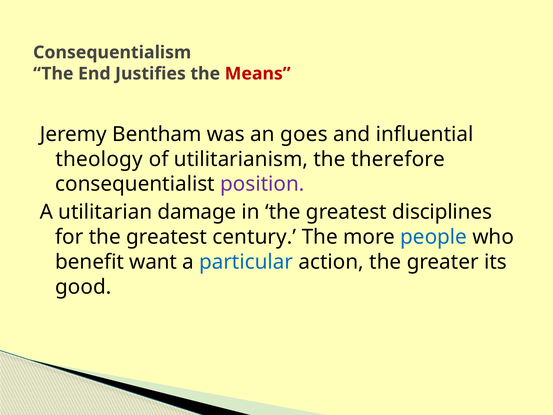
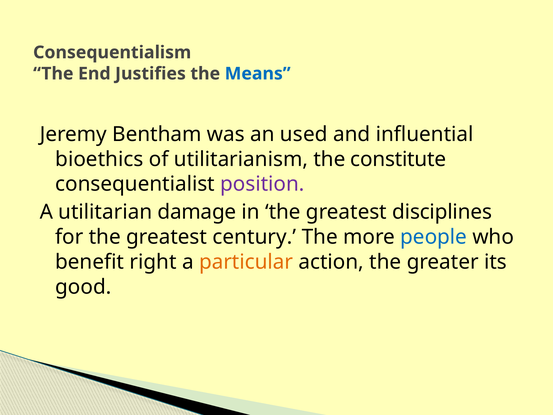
Means colour: red -> blue (258, 74)
goes: goes -> used (304, 134)
theology: theology -> bioethics (99, 159)
therefore: therefore -> constitute (398, 159)
want: want -> right (153, 262)
particular colour: blue -> orange (246, 262)
